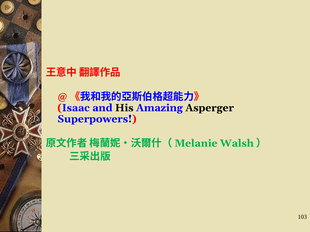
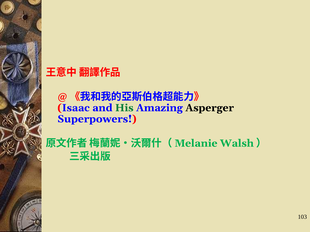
His colour: black -> green (124, 108)
